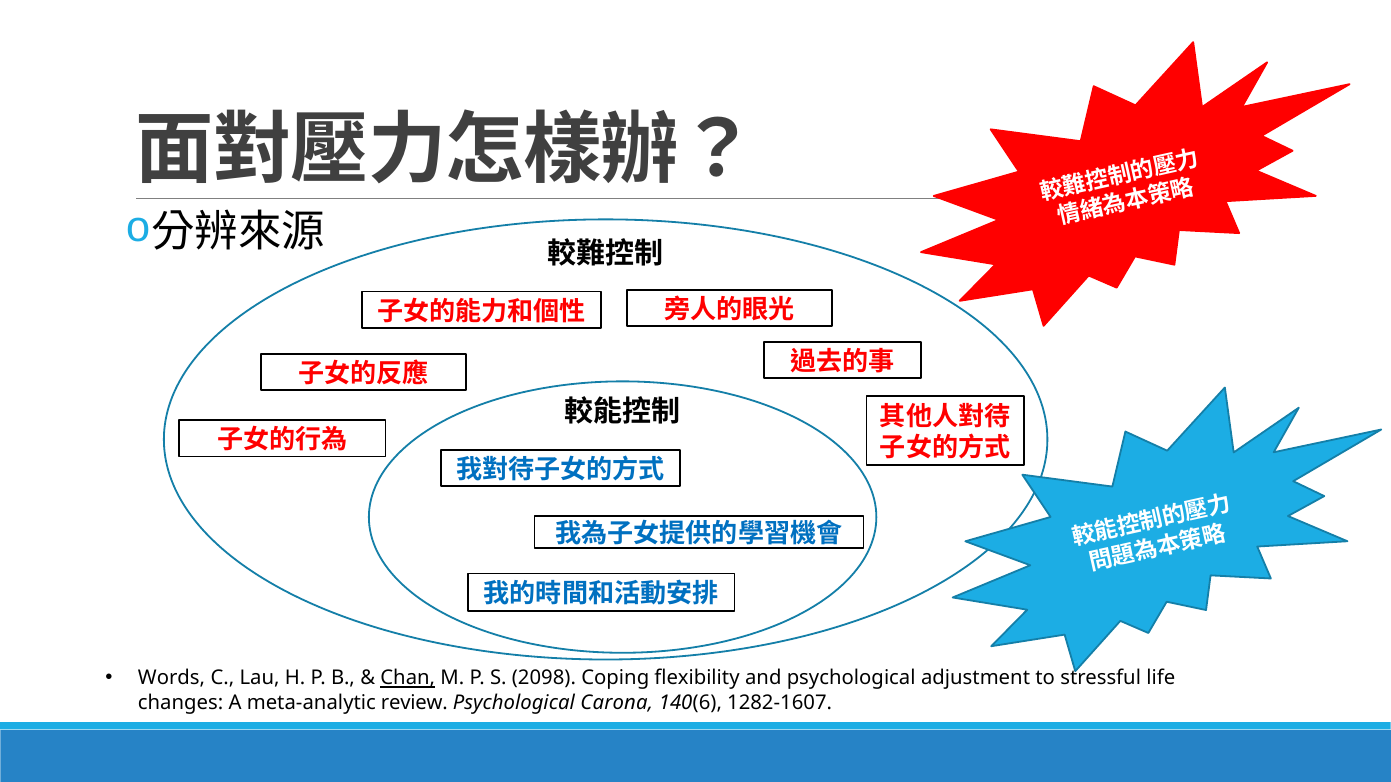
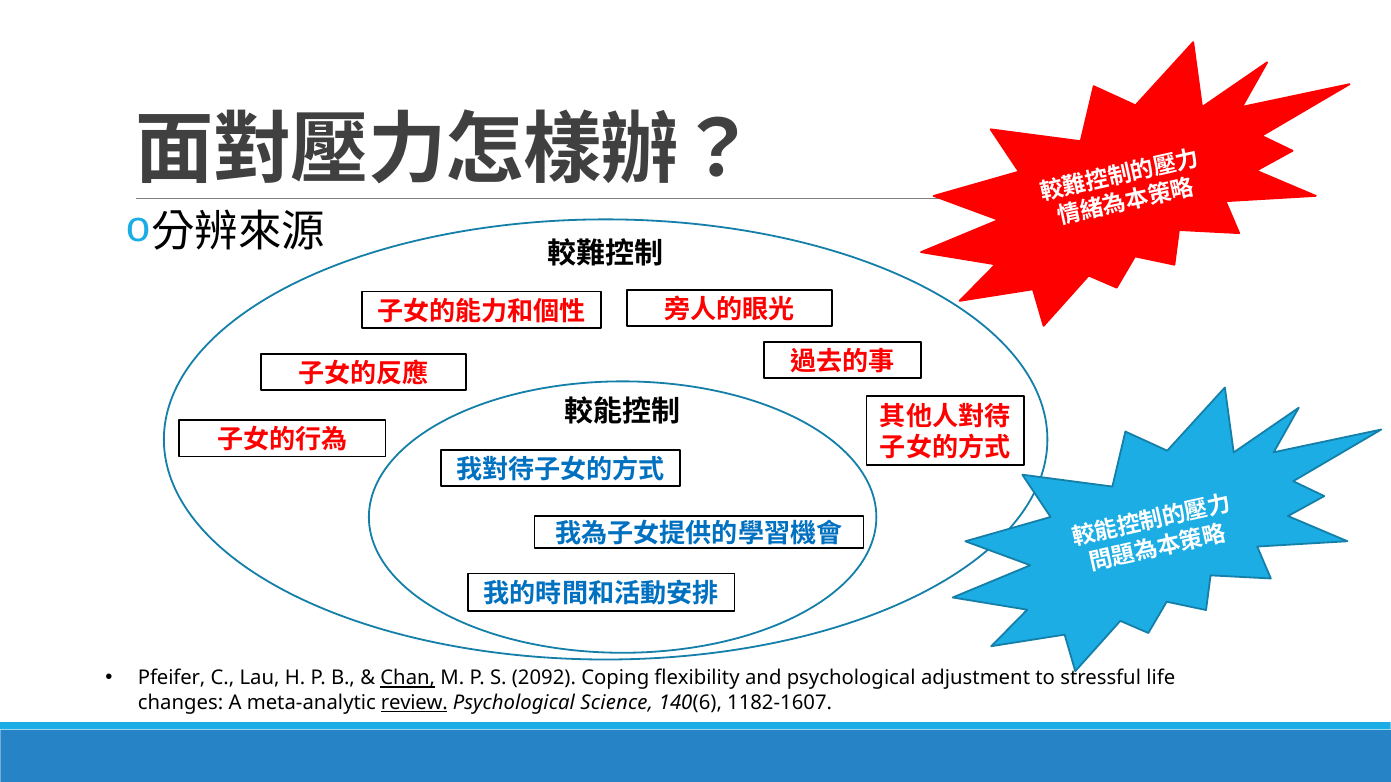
Words: Words -> Pfeifer (172, 679)
2098: 2098 -> 2092 (544, 679)
review underline: none -> present (414, 703)
Carona: Carona -> Science (617, 703)
1282-1607: 1282-1607 -> 1182-1607 (780, 703)
